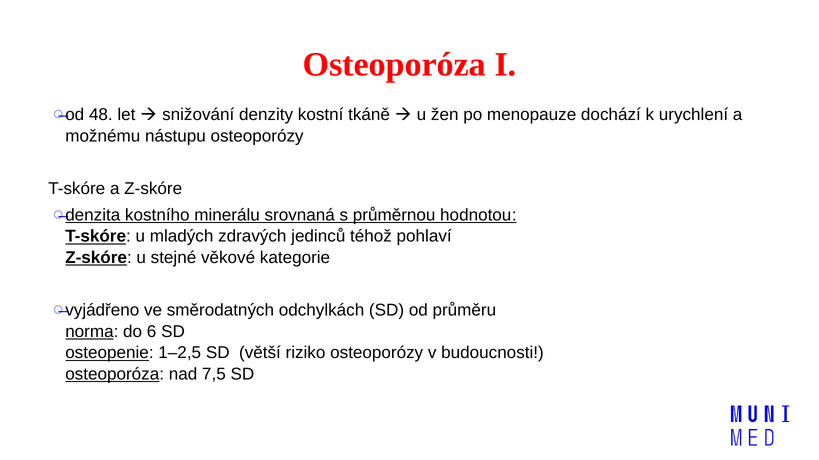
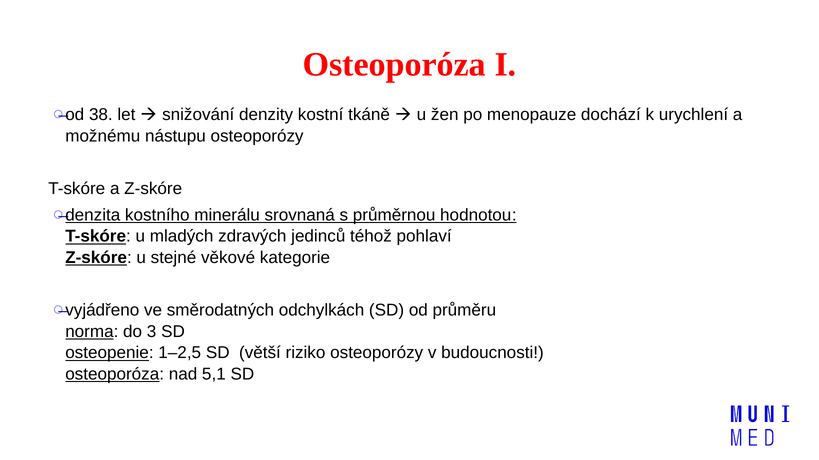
48: 48 -> 38 (101, 115)
6: 6 -> 3 (152, 332)
7,5: 7,5 -> 5,1 (214, 375)
